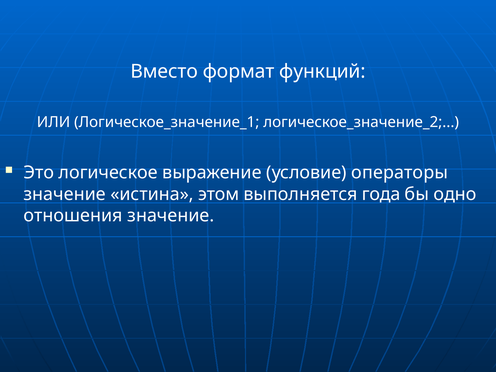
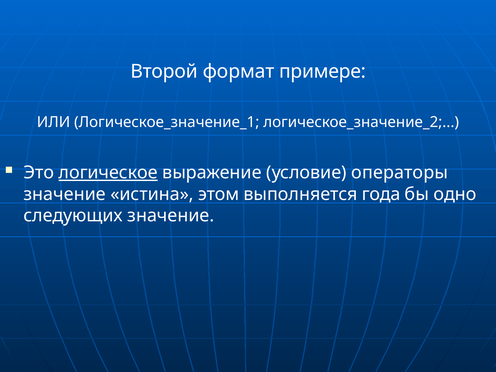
Вместо: Вместо -> Второй (164, 72)
функций: функций -> примере (323, 72)
логическое underline: none -> present (108, 173)
отношения: отношения -> следующих (73, 216)
